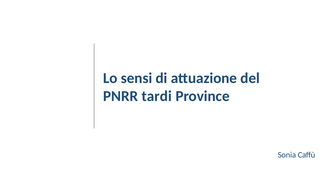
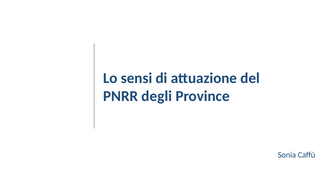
tardi: tardi -> degli (157, 96)
